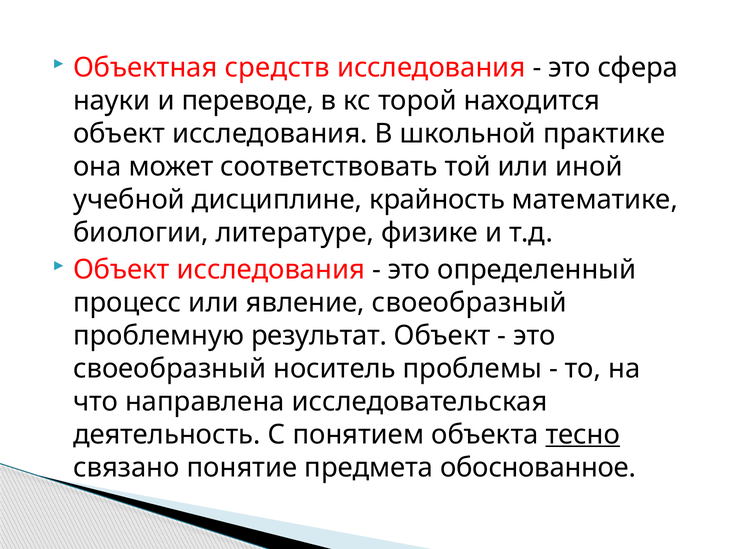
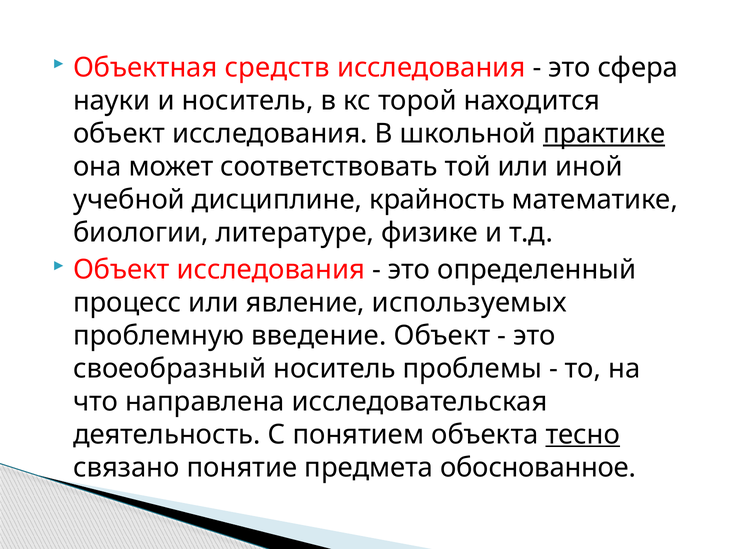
и переводе: переводе -> носитель (248, 101)
практике underline: none -> present (604, 134)
явление своеобразный: своеобразный -> используемых (469, 303)
результат: результат -> введение (319, 336)
